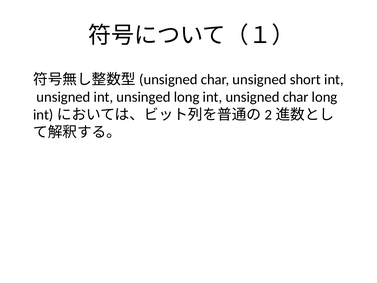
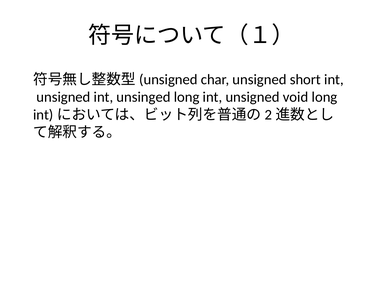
unsigned char: char -> void (296, 97)
